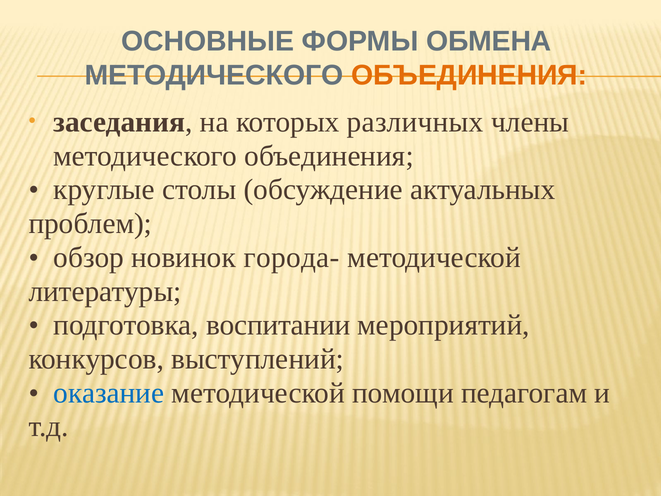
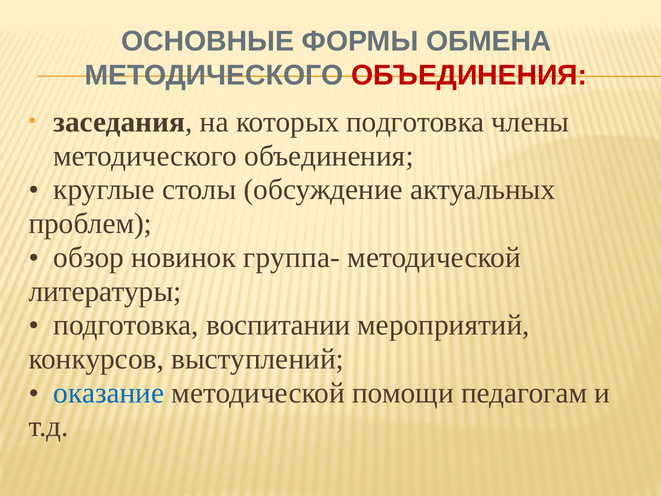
ОБЪЕДИНЕНИЯ colour: orange -> red (469, 75)
которых различных: различных -> подготовка (415, 122)
города-: города- -> группа- (292, 257)
